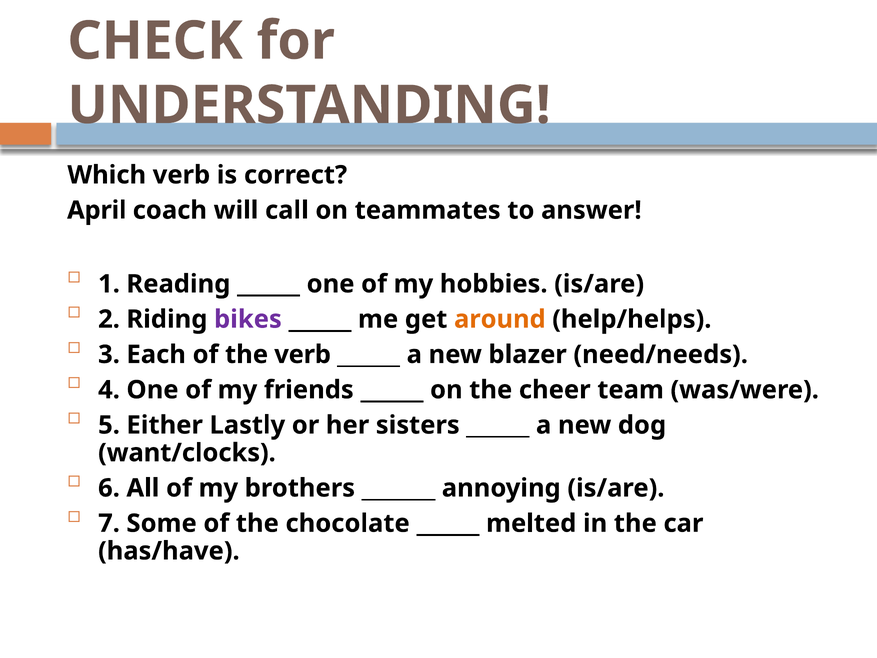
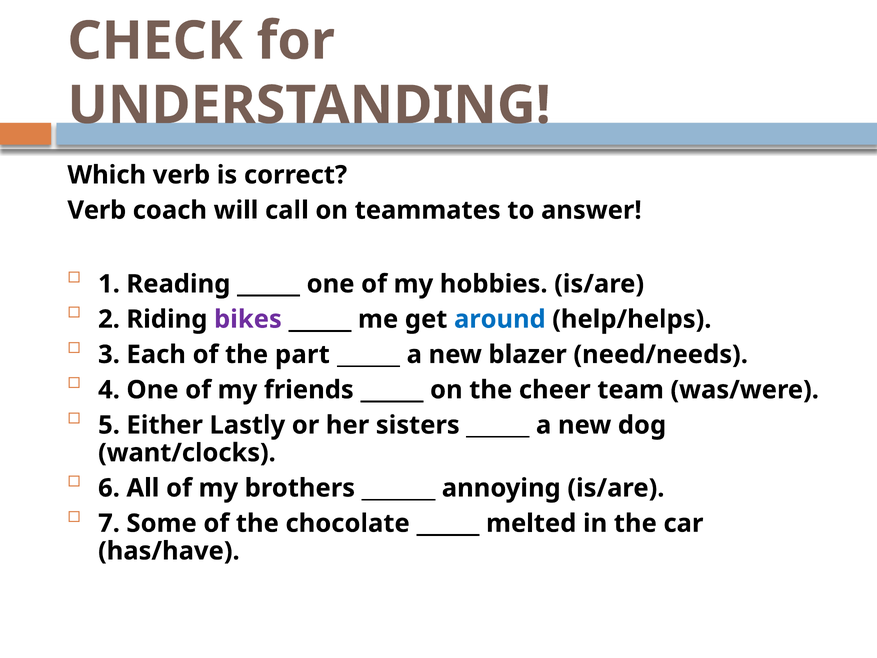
April: April -> Verb (97, 210)
around colour: orange -> blue (500, 319)
the verb: verb -> part (302, 354)
